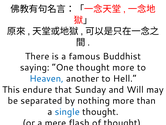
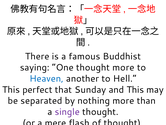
endure: endure -> perfect (37, 89)
and Will: Will -> This (135, 89)
single colour: blue -> purple (67, 111)
